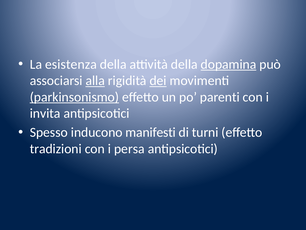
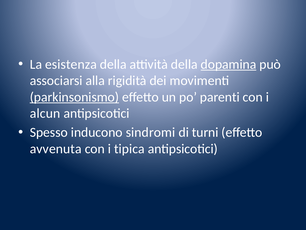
alla underline: present -> none (95, 81)
dei underline: present -> none (158, 81)
invita: invita -> alcun (45, 113)
manifesti: manifesti -> sindromi (151, 132)
tradizioni: tradizioni -> avvenuta (56, 149)
persa: persa -> tipica (129, 149)
